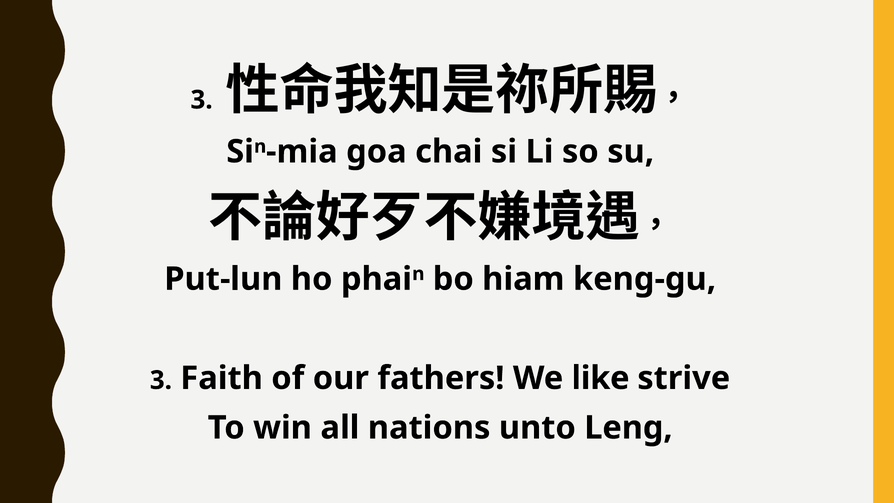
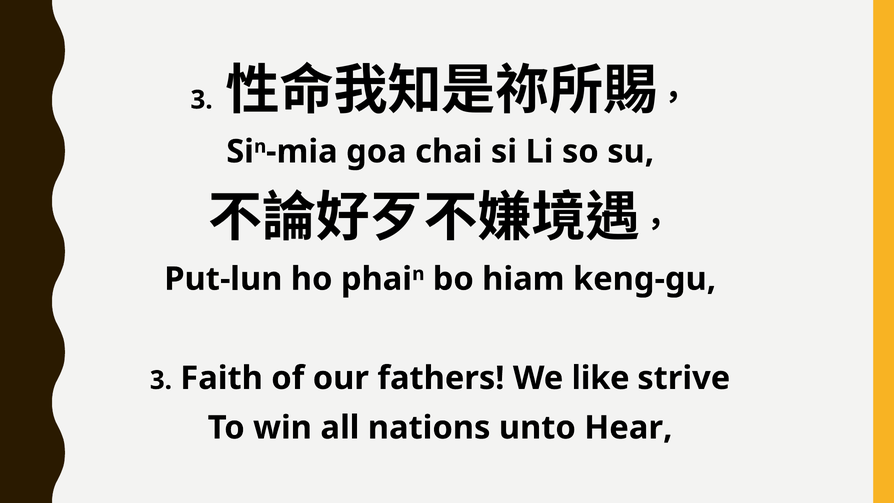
Leng: Leng -> Hear (628, 428)
